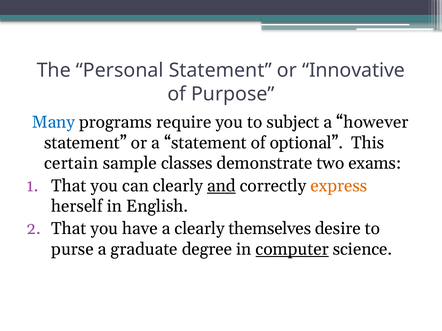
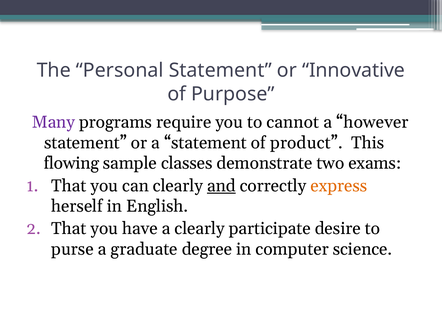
Many colour: blue -> purple (53, 122)
subject: subject -> cannot (293, 122)
optional: optional -> product (306, 143)
certain: certain -> flowing (71, 164)
themselves: themselves -> participate (270, 229)
computer underline: present -> none (292, 250)
